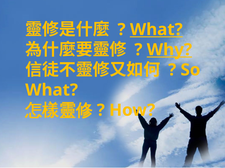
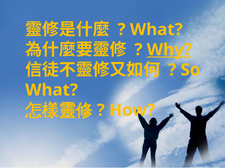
What underline: present -> none (156, 30)
